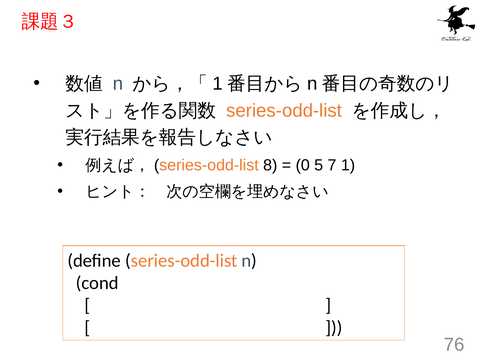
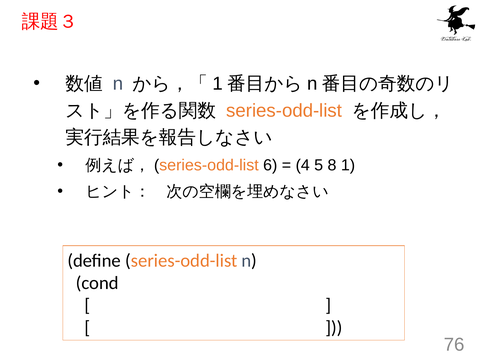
8: 8 -> 6 (270, 165)
0: 0 -> 4 (303, 165)
7: 7 -> 8 (332, 165)
